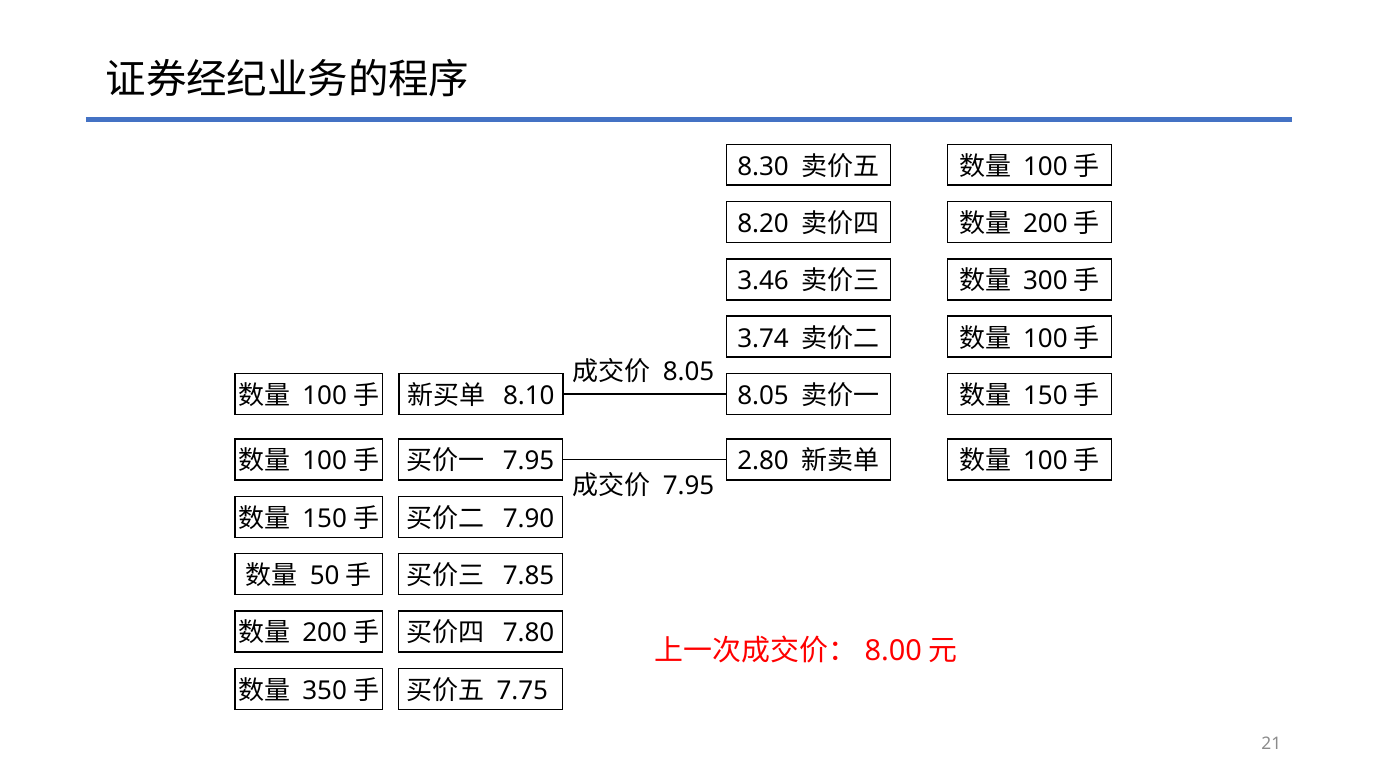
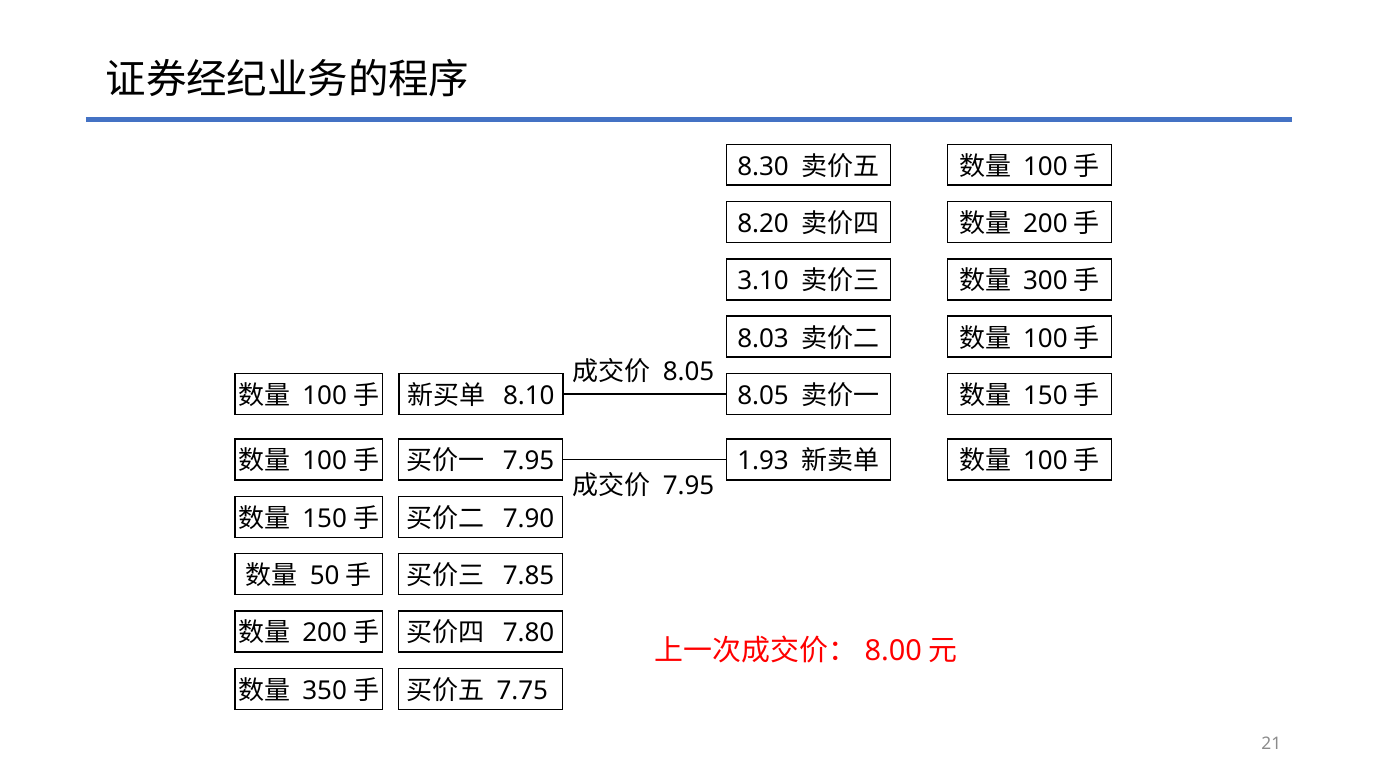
3.46: 3.46 -> 3.10 (763, 281)
3.74: 3.74 -> 8.03 (763, 339)
2.80: 2.80 -> 1.93 (763, 461)
